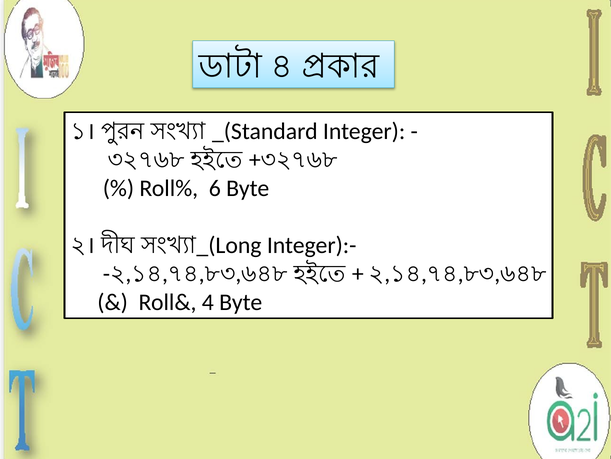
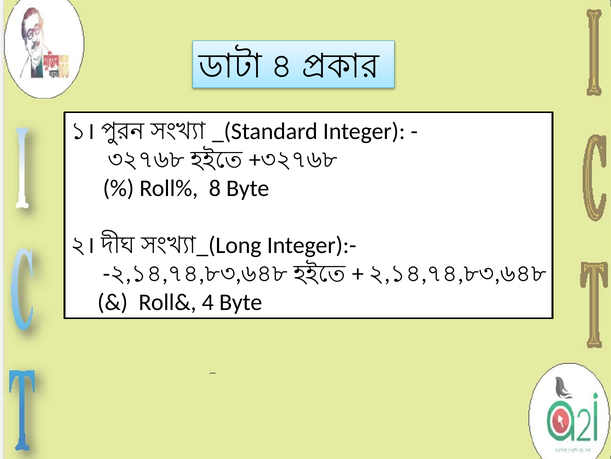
6: 6 -> 8 (215, 188)
